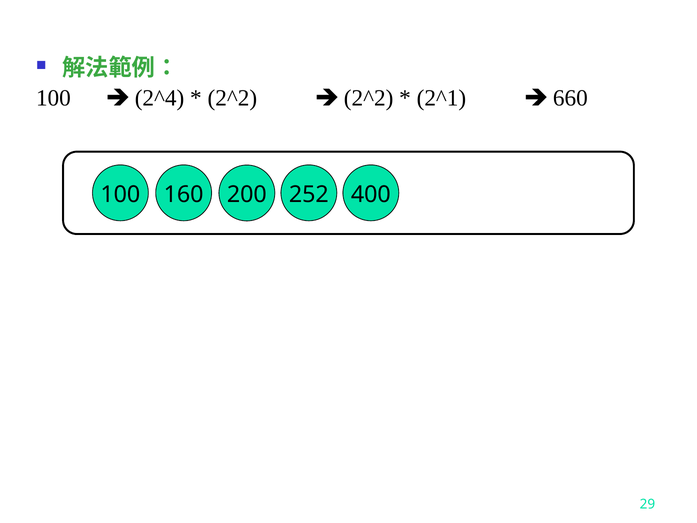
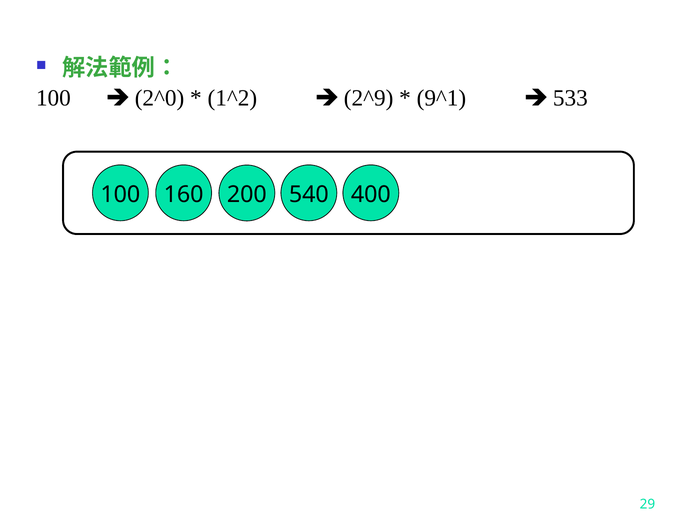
2^4: 2^4 -> 2^0 (160, 98)
2^2: 2^2 -> 1^2 (232, 98)
2^2: 2^2 -> 2^9 (369, 98)
2^1: 2^1 -> 9^1 (441, 98)
660: 660 -> 533 (570, 98)
252: 252 -> 540 (309, 194)
